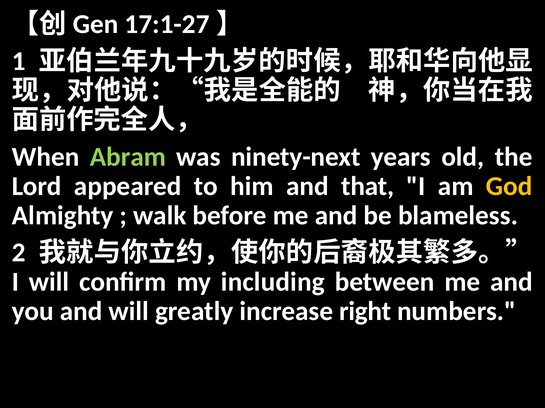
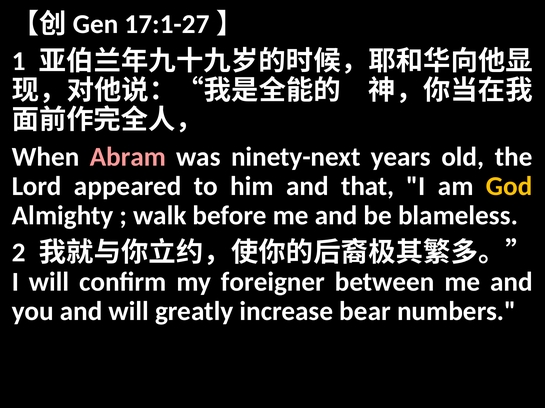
Abram colour: light green -> pink (128, 157)
including: including -> foreigner (273, 282)
right: right -> bear (365, 312)
